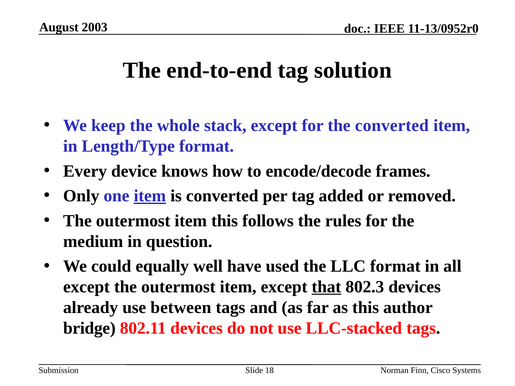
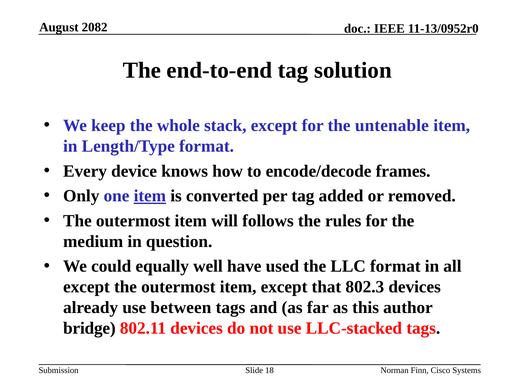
2003: 2003 -> 2082 (95, 27)
the converted: converted -> untenable (392, 126)
item this: this -> will (225, 221)
that underline: present -> none (326, 287)
